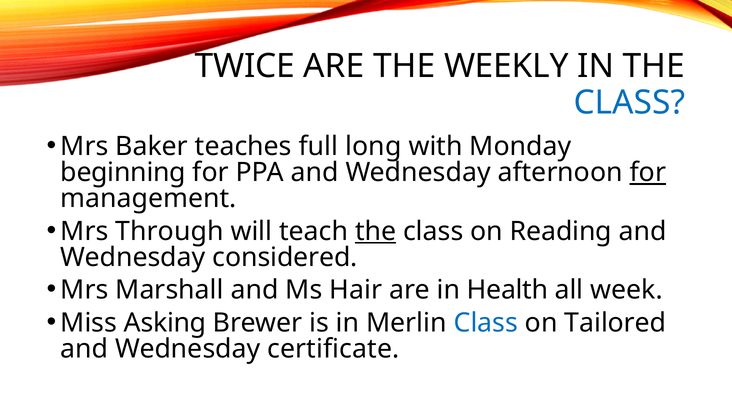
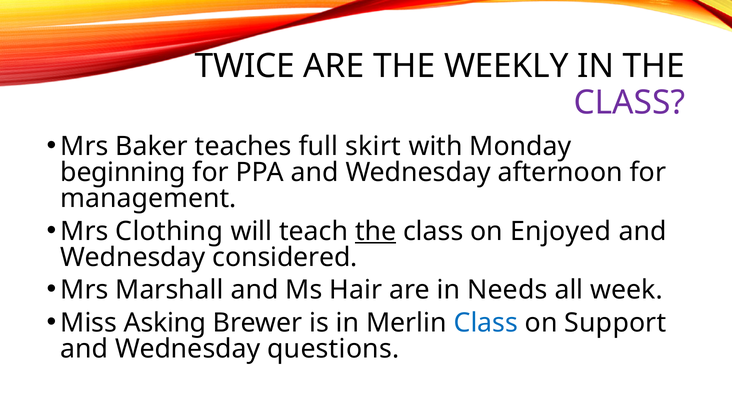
CLASS colour: blue -> purple (629, 103)
long: long -> skirt (373, 146)
for underline: present -> none (648, 172)
Through: Through -> Clothing (169, 231)
Reading: Reading -> Enjoyed (561, 231)
Health: Health -> Needs (507, 290)
Tailored: Tailored -> Support (615, 323)
certificate: certificate -> questions (333, 349)
